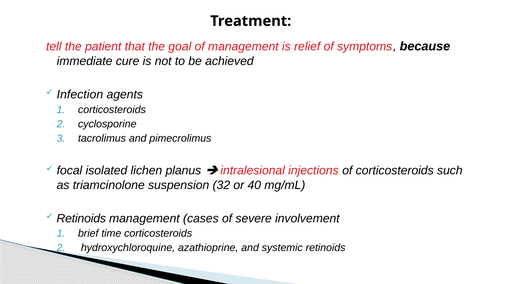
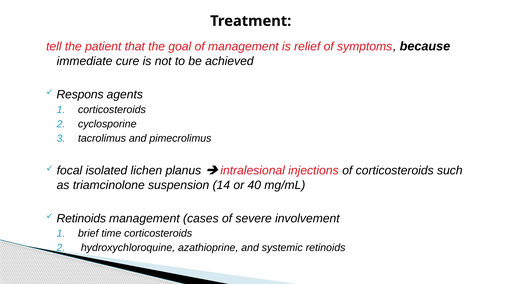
Infection: Infection -> Respons (80, 94)
32: 32 -> 14 (221, 185)
